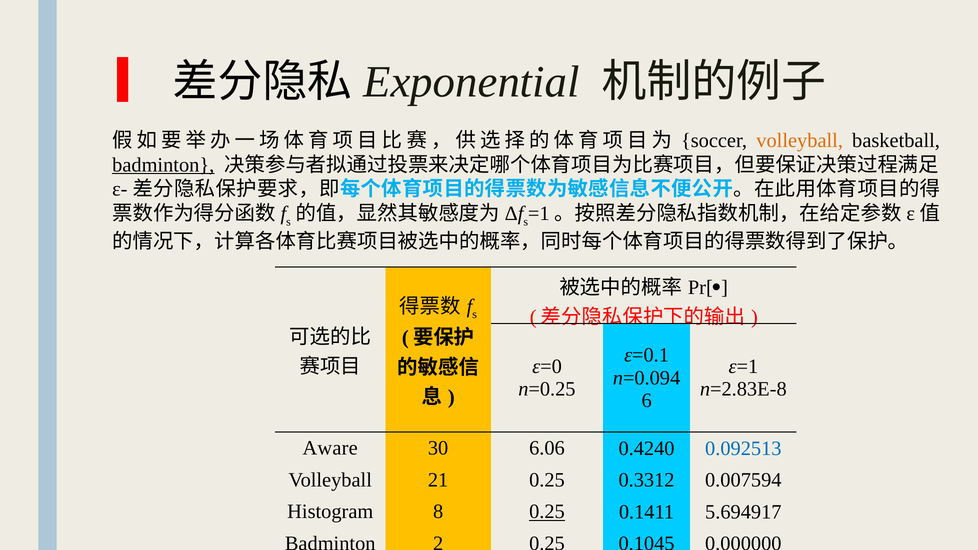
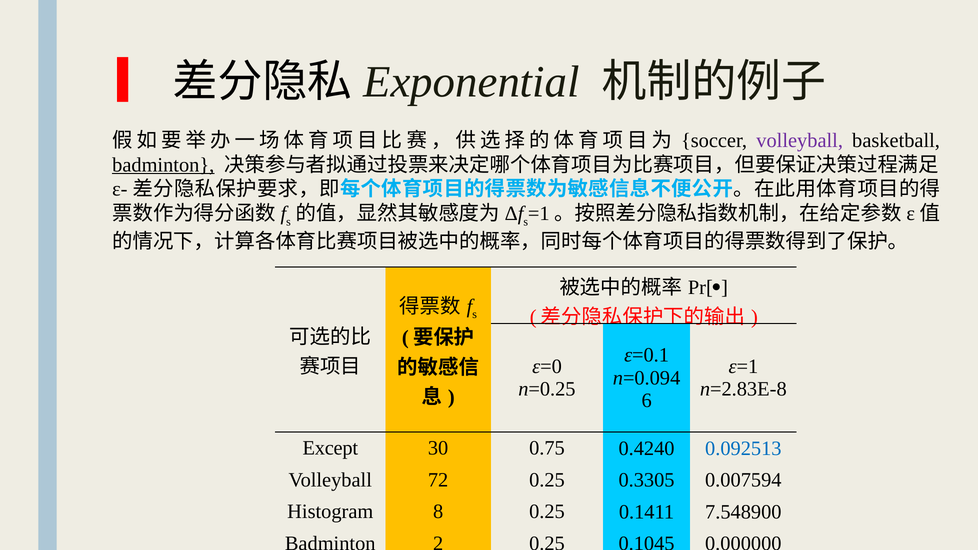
volleyball colour: orange -> purple (800, 140)
Aware: Aware -> Except (330, 448)
6.06: 6.06 -> 0.75 (547, 448)
21: 21 -> 72 (438, 480)
0.3312: 0.3312 -> 0.3305 (647, 480)
0.25 underline: present -> none (547, 512)
5.694917: 5.694917 -> 7.548900 (743, 512)
